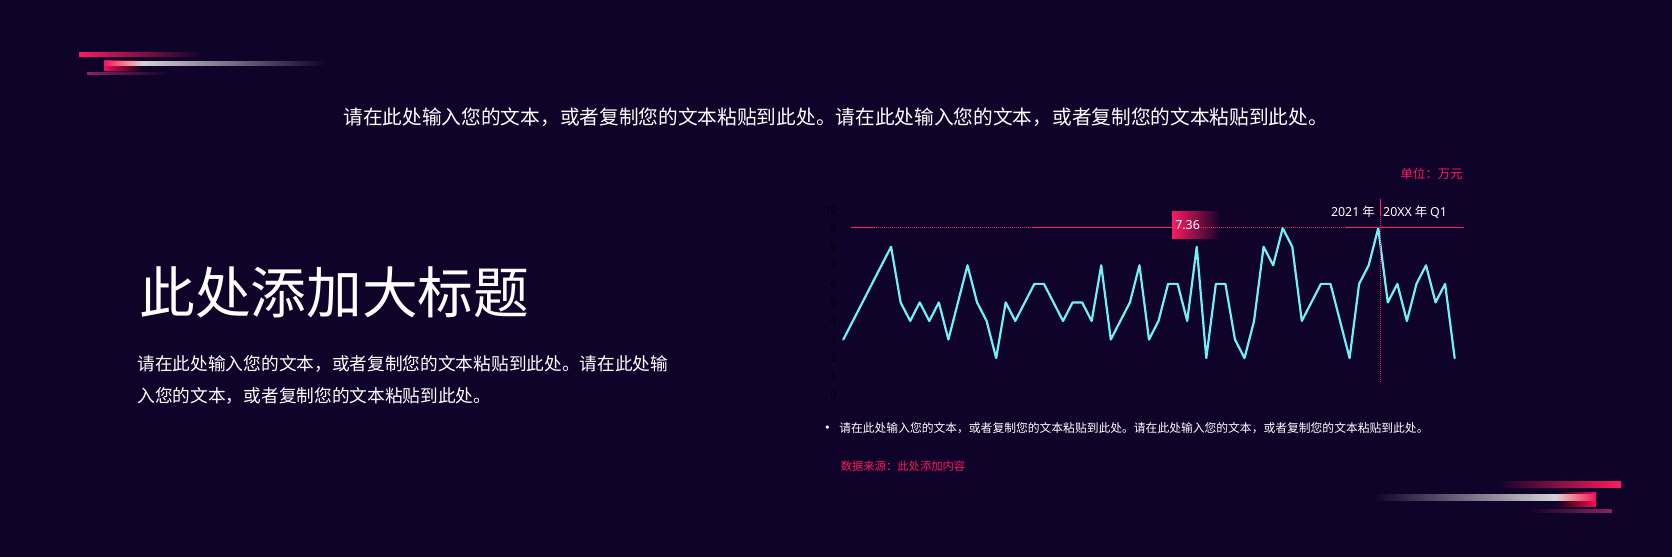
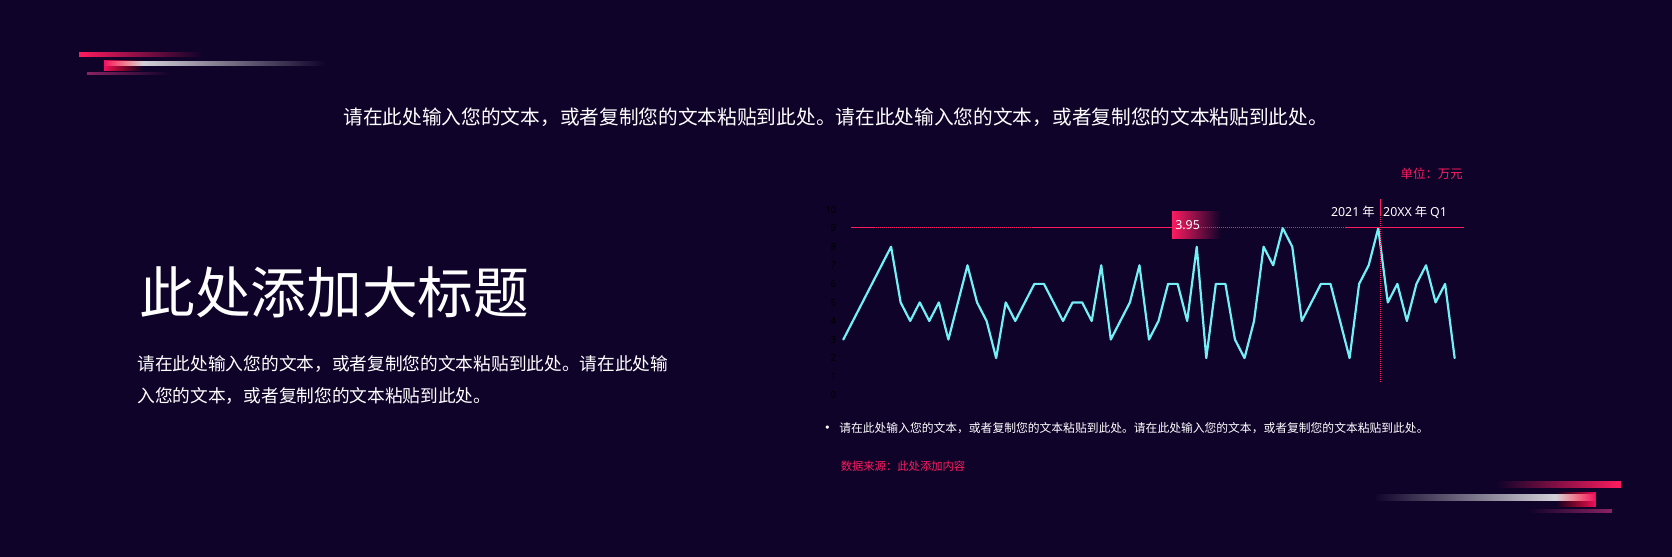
7.36: 7.36 -> 3.95 (1188, 226)
